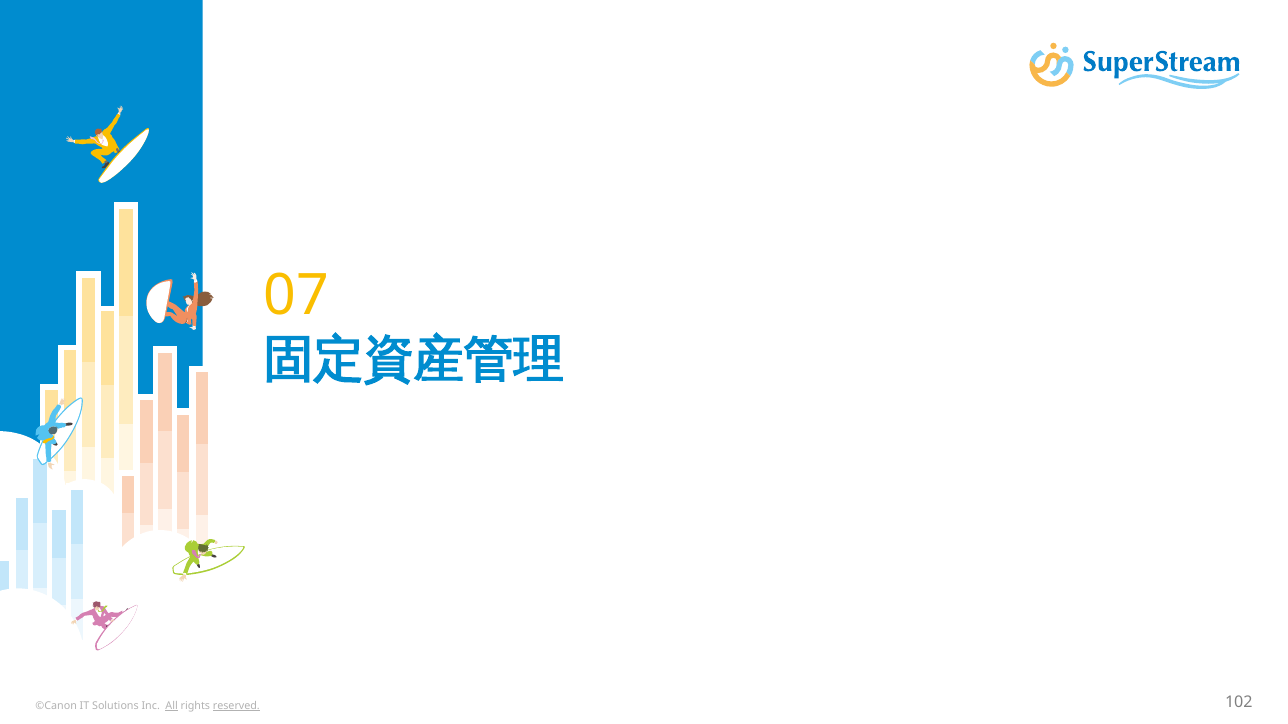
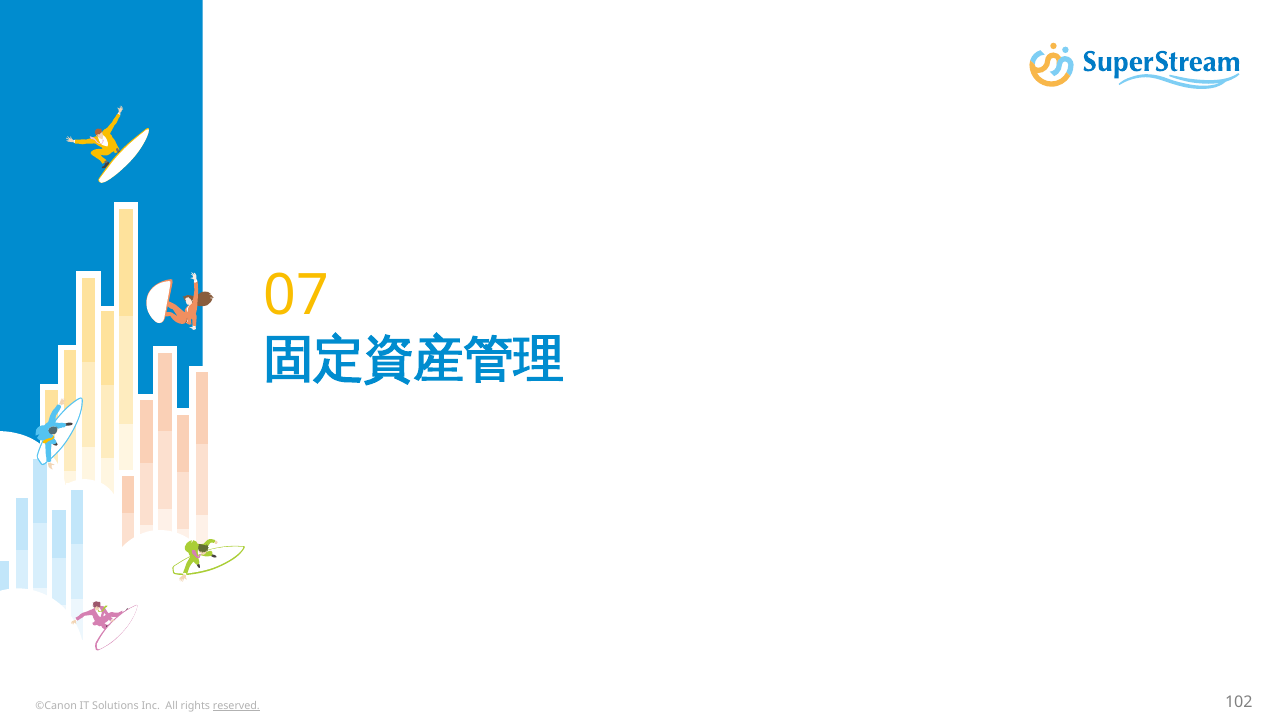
All underline: present -> none (172, 706)
